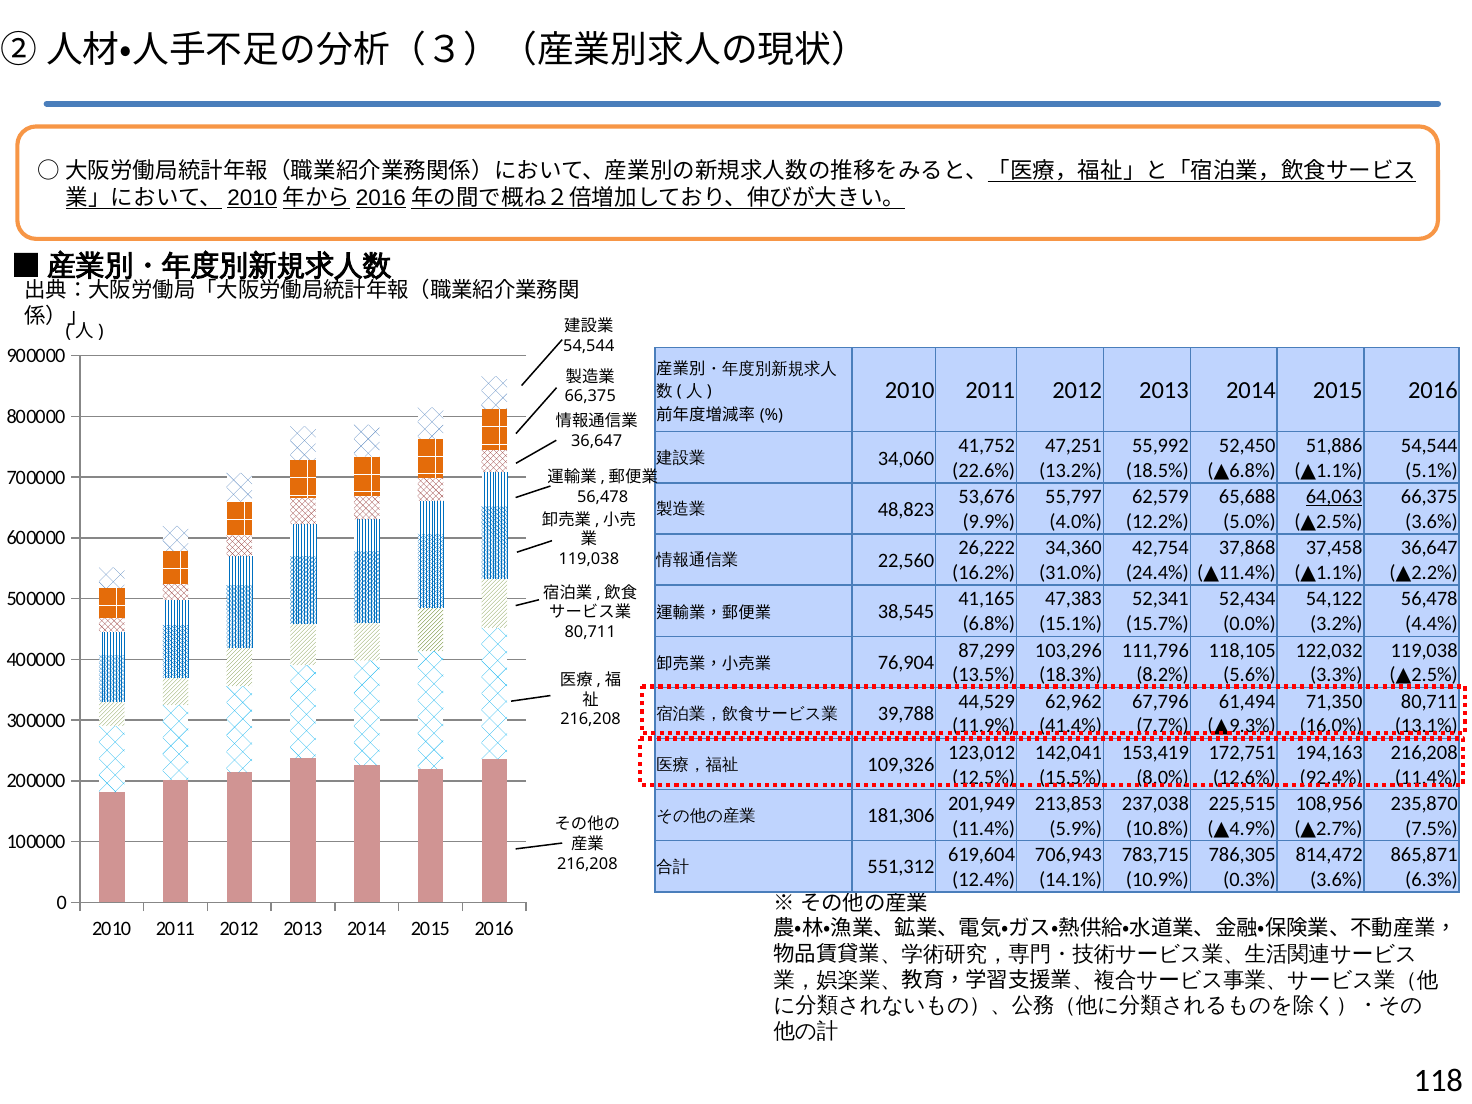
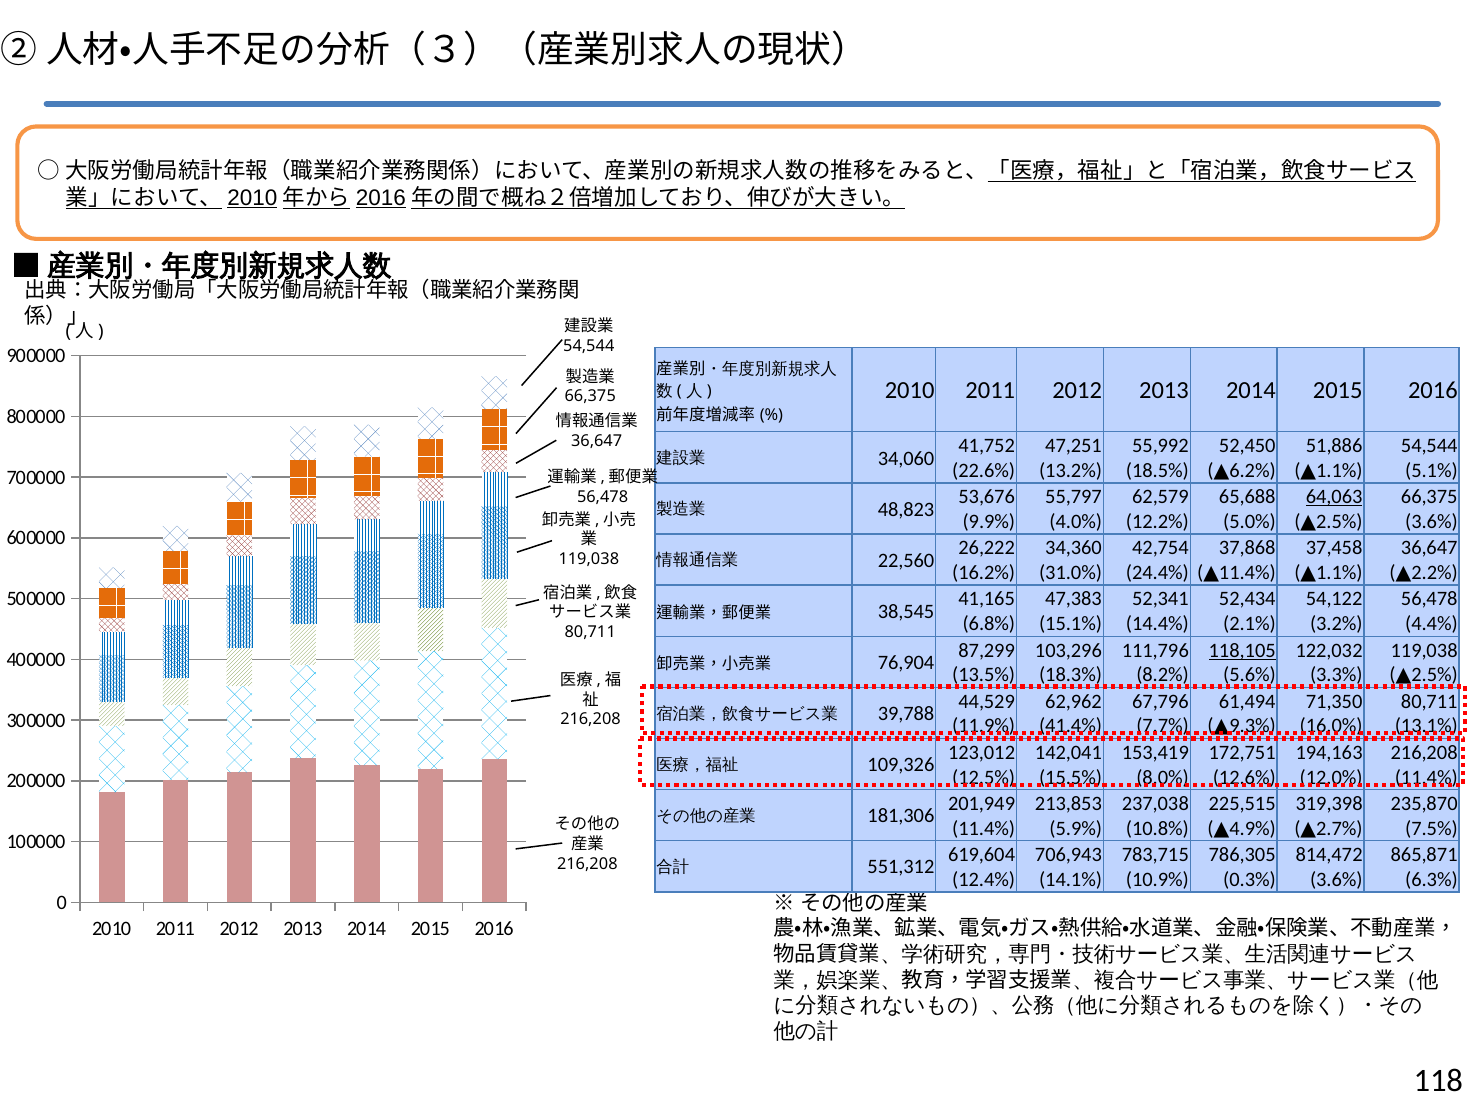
6.8%: 6.8% -> 6.2% (1253, 471)
15.7%: 15.7% -> 14.4% (1157, 624)
0.0%: 0.0% -> 2.1% (1249, 624)
118,105 underline: none -> present (1242, 650)
92.4%: 92.4% -> 12.0% (1331, 777)
108,956: 108,956 -> 319,398 (1329, 804)
